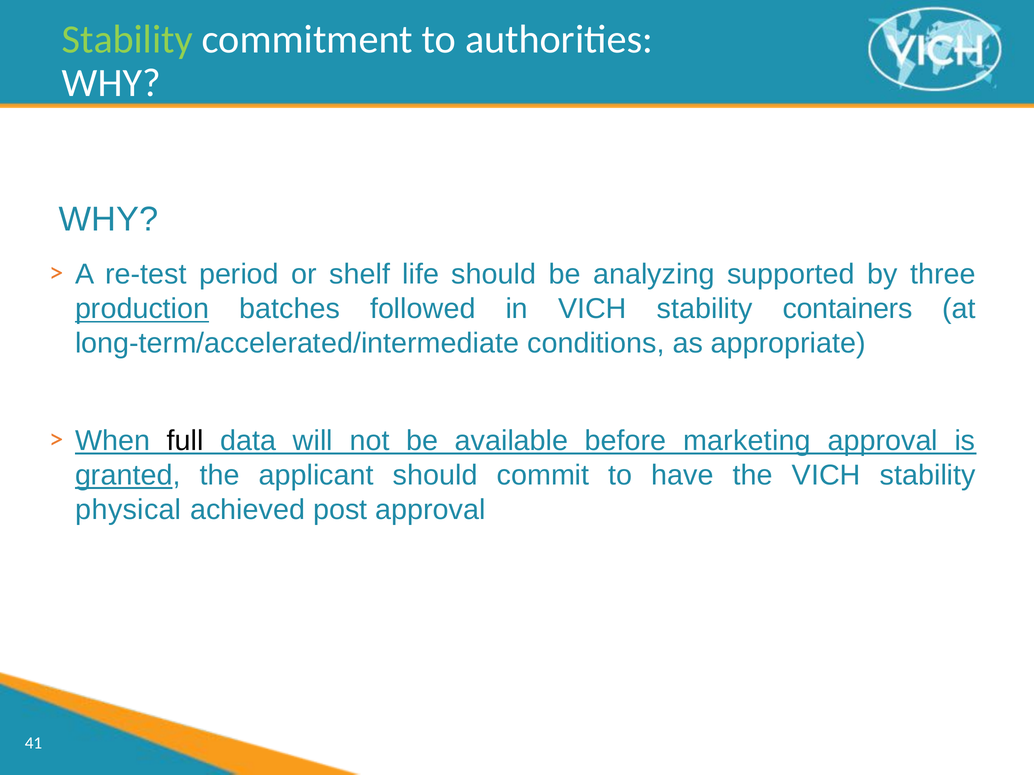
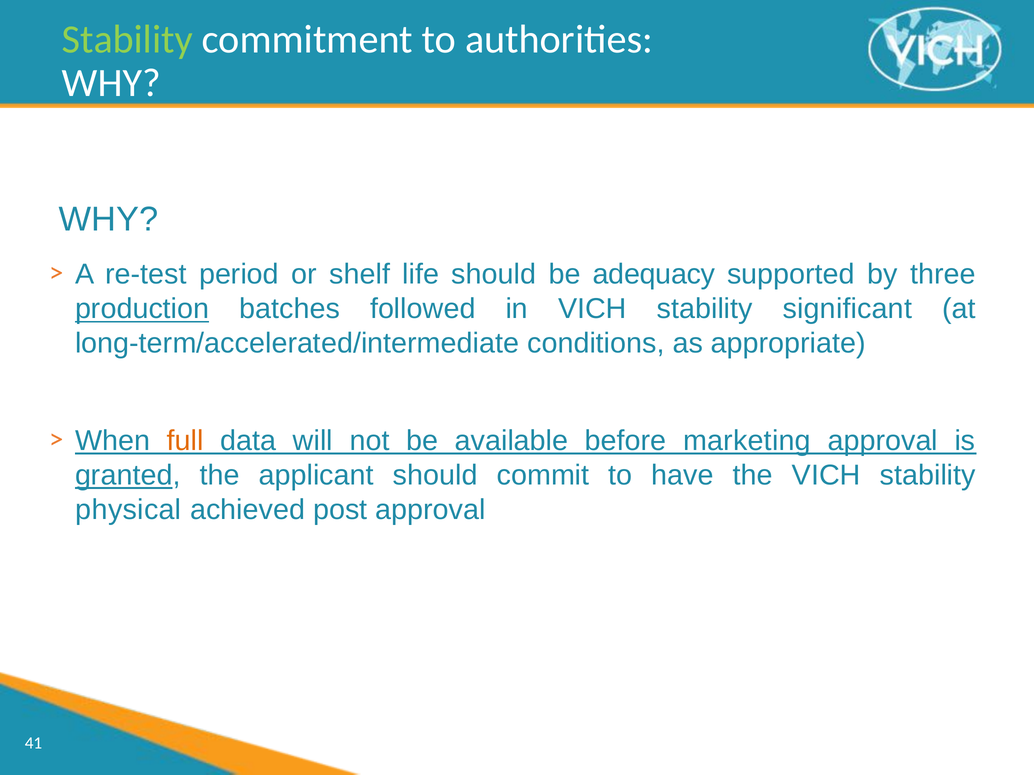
analyzing: analyzing -> adequacy (654, 275)
containers: containers -> significant (847, 309)
full colour: black -> orange (185, 441)
